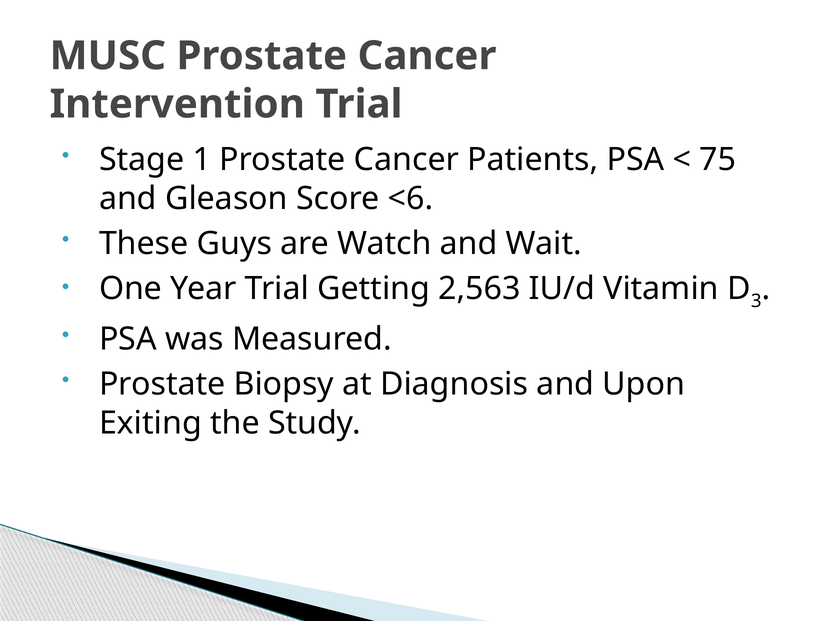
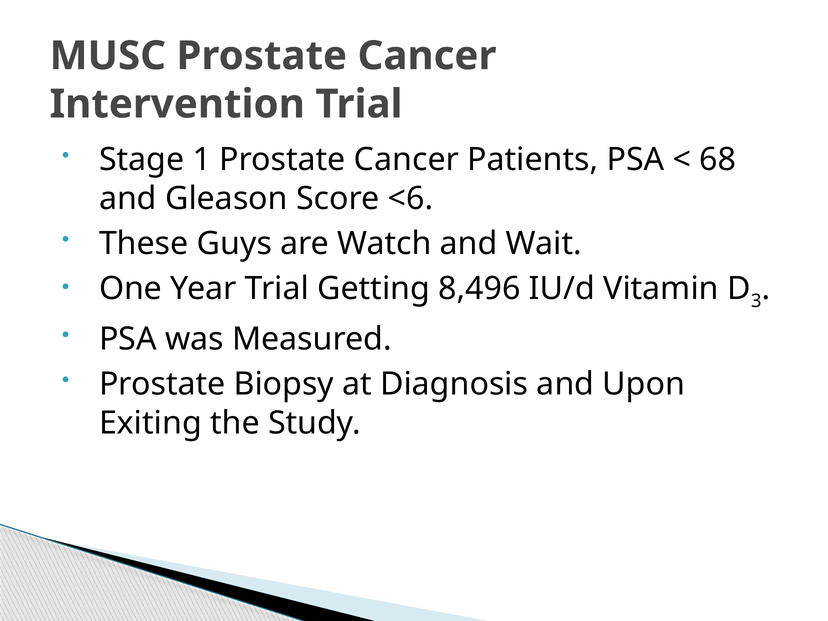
75: 75 -> 68 (718, 160)
2,563: 2,563 -> 8,496 (480, 289)
